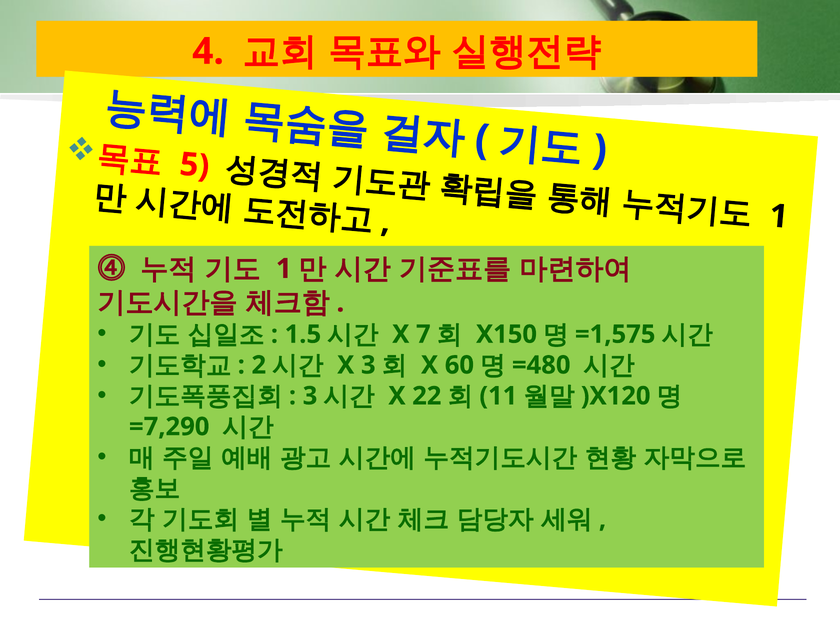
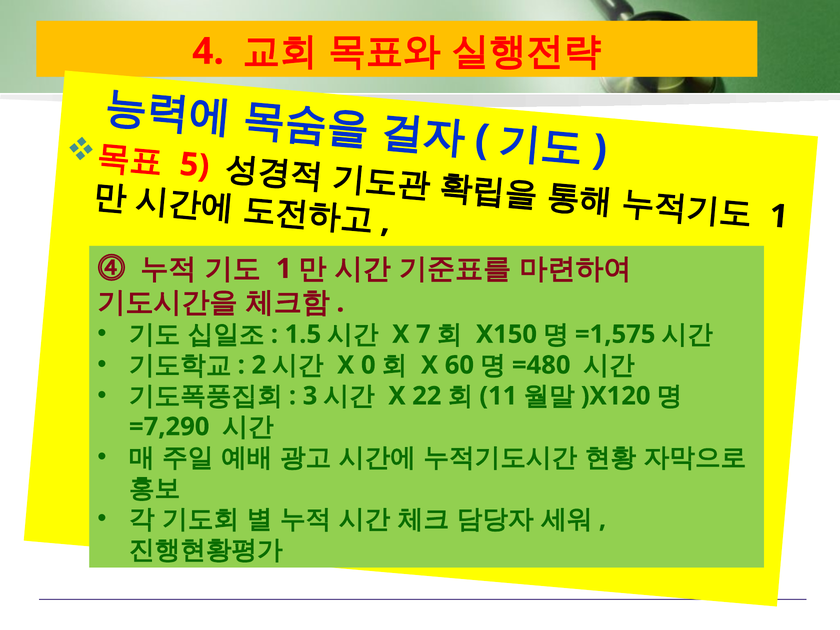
X 3: 3 -> 0 (368, 365)
